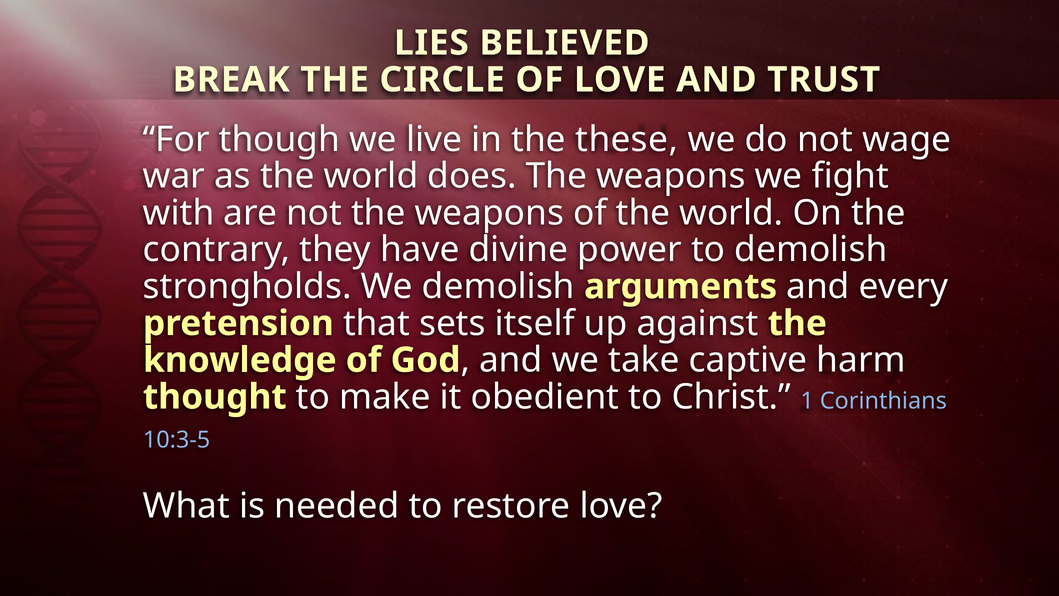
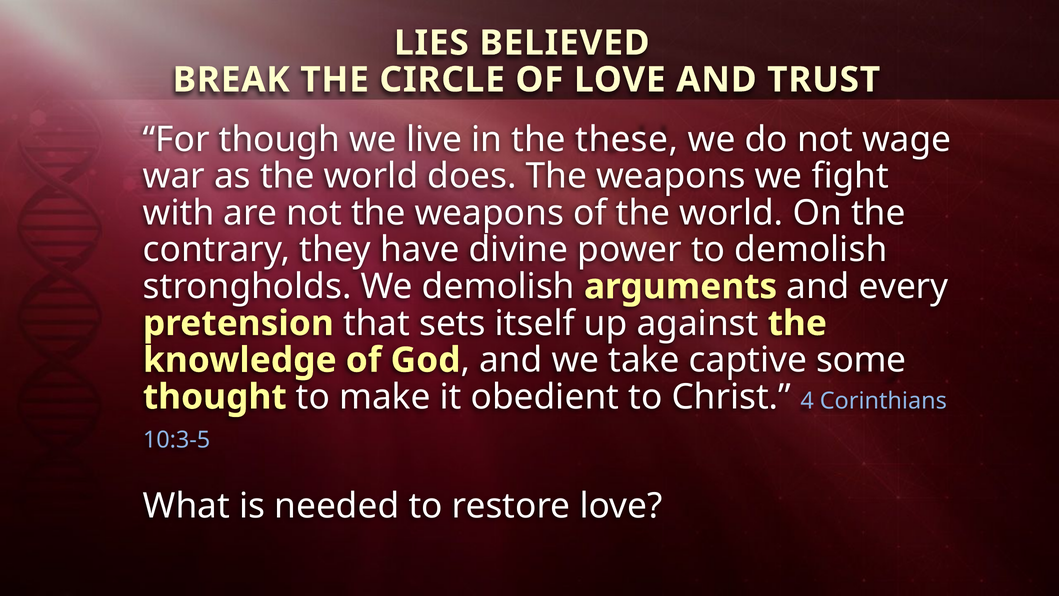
harm: harm -> some (861, 360)
1: 1 -> 4 (807, 401)
